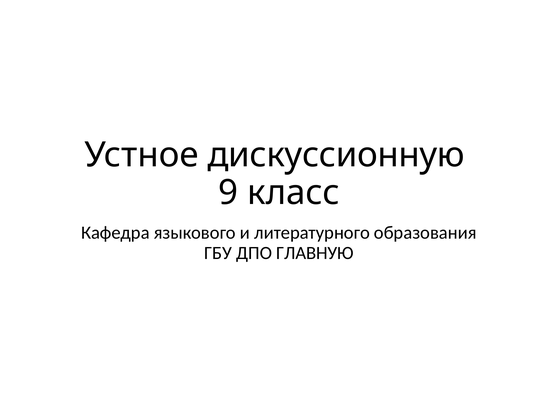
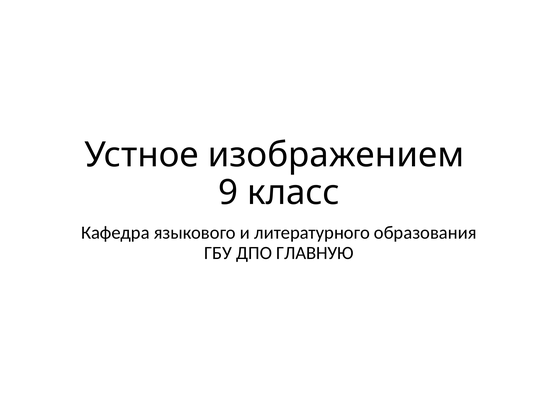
дискуссионную: дискуссионную -> изображением (336, 155)
